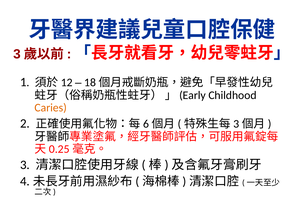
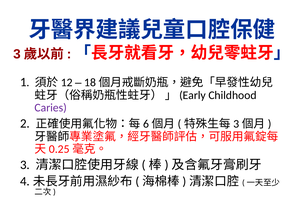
Caries colour: orange -> purple (51, 108)
